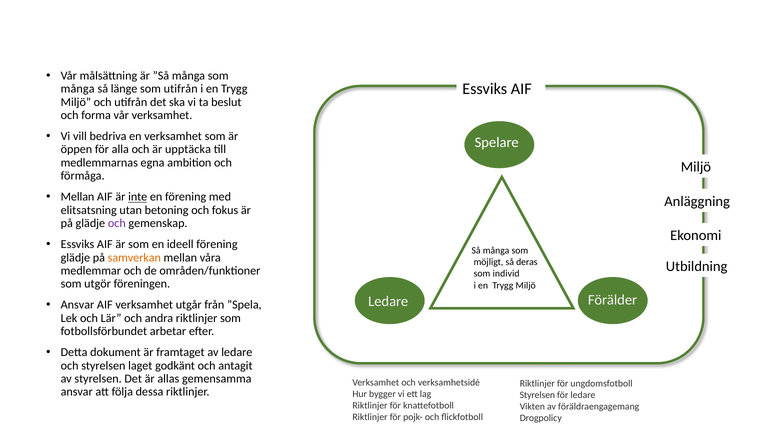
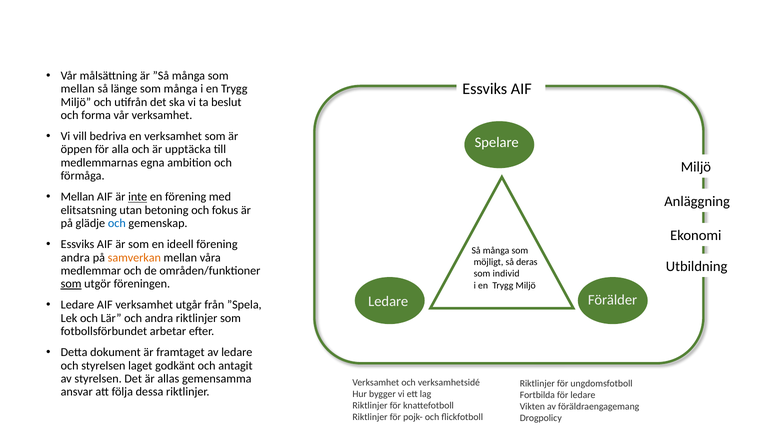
många: många -> mellan (78, 89)
som utifrån: utifrån -> många (181, 89)
och colour: purple -> blue (117, 223)
glädje: glädje -> andra (75, 258)
som underline: none -> present (71, 284)
Ansvar: Ansvar -> Ledare (77, 305)
Styrelsen: Styrelsen -> Fortbilda (537, 395)
